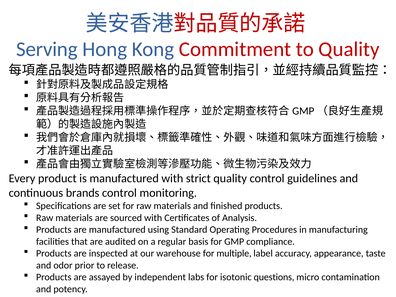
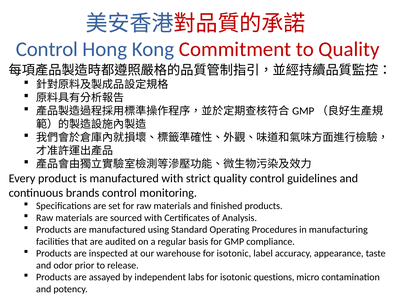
Serving: Serving -> Control (47, 49)
warehouse for multiple: multiple -> isotonic (234, 253)
